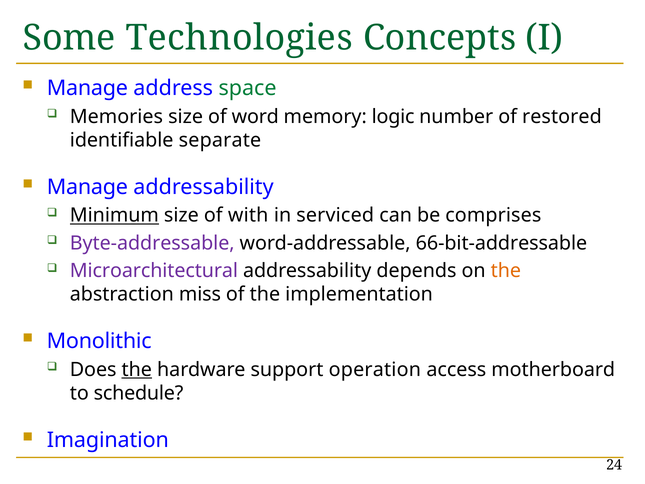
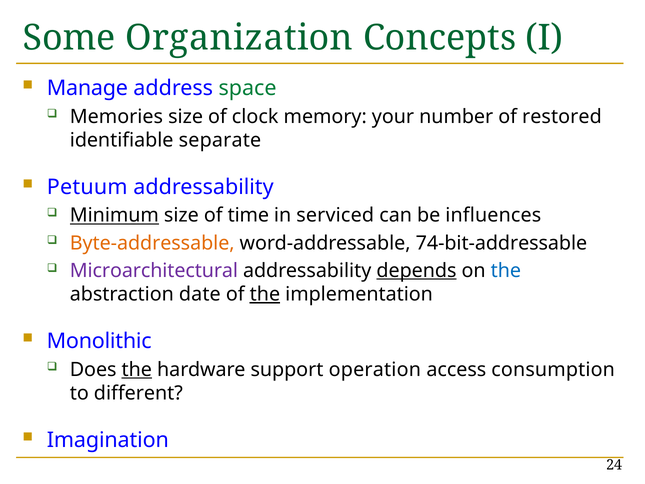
Technologies: Technologies -> Organization (239, 38)
word: word -> clock (255, 116)
logic: logic -> your (393, 116)
Manage: Manage -> Petuum (87, 187)
with: with -> time (248, 215)
comprises: comprises -> influences (493, 215)
Byte-addressable colour: purple -> orange (152, 243)
66-bit-addressable: 66-bit-addressable -> 74-bit-addressable (501, 243)
depends underline: none -> present (416, 271)
the colour: orange -> blue (506, 271)
miss: miss -> date (200, 294)
the underline: none -> present (265, 294)
motherboard: motherboard -> consumption (553, 369)
schedule: schedule -> different (138, 393)
